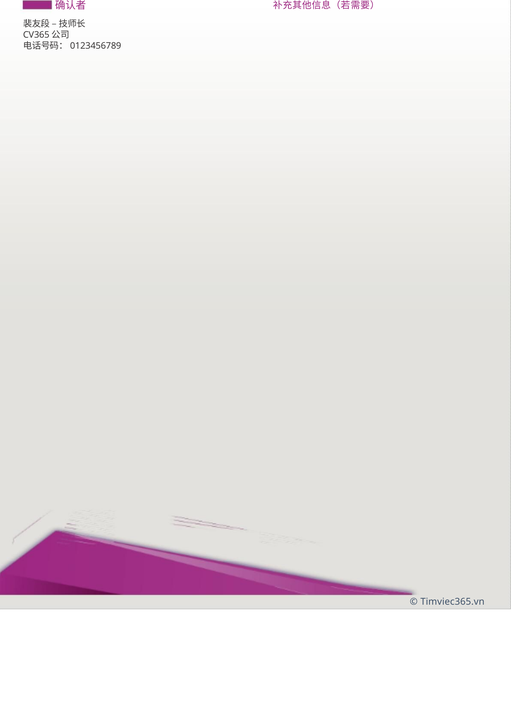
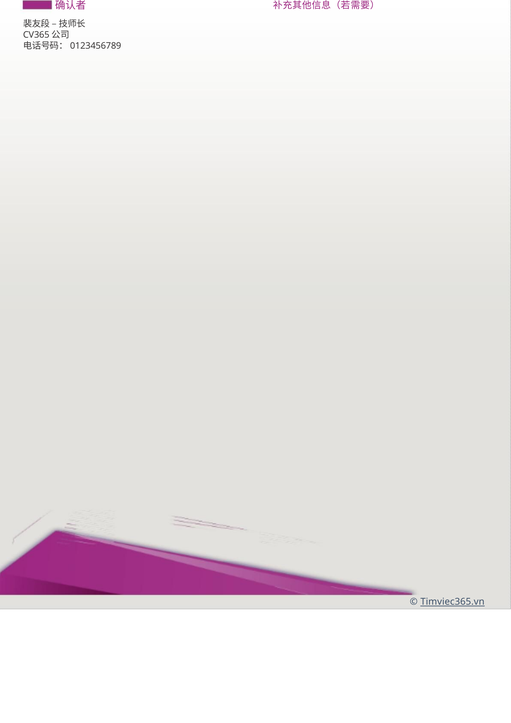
Timviec365.vn underline: none -> present (452, 601)
